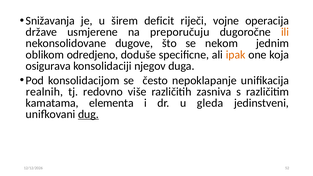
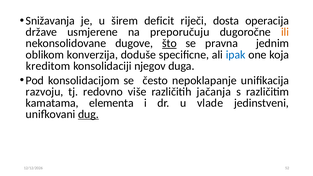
vojne: vojne -> dosta (226, 21)
što underline: none -> present (169, 43)
nekom: nekom -> pravna (222, 43)
odredjeno: odredjeno -> konverzija (92, 55)
ipak colour: orange -> blue (236, 55)
osigurava: osigurava -> kreditom (48, 66)
realnih: realnih -> razvoju (45, 92)
zasniva: zasniva -> jačanja (214, 92)
gleda: gleda -> vlade (210, 103)
